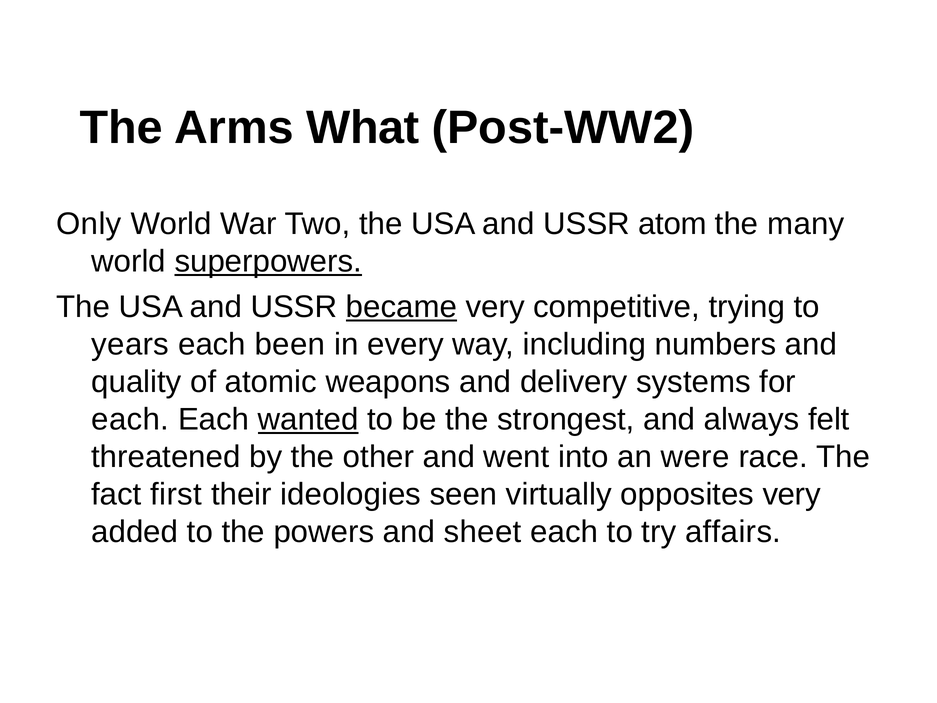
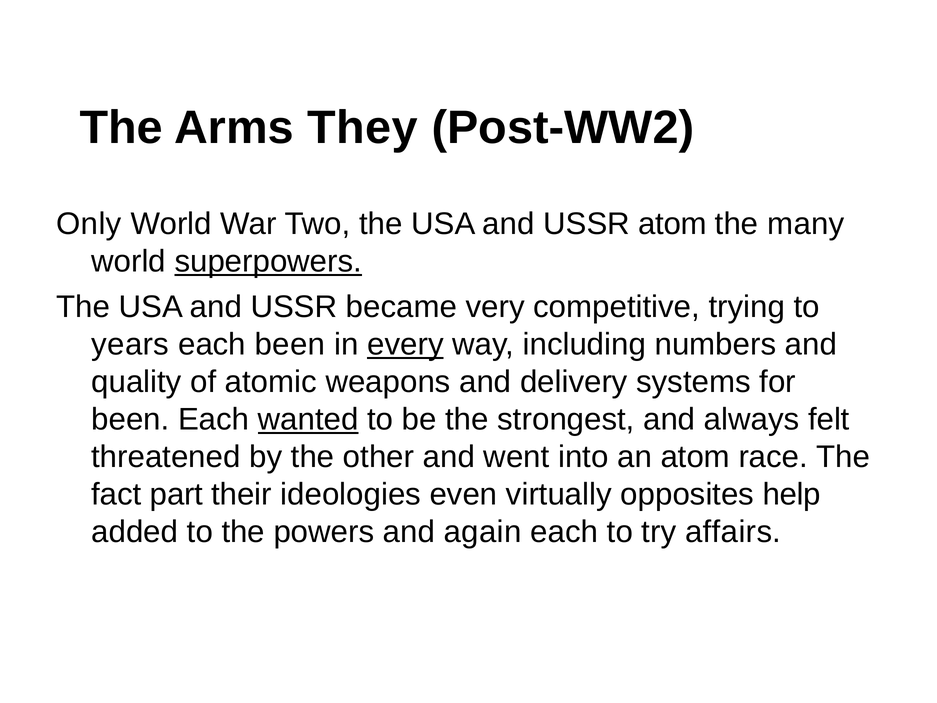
What: What -> They (362, 128)
became underline: present -> none (401, 307)
every underline: none -> present (405, 344)
each: each -> been (130, 419)
an were: were -> atom (695, 457)
first: first -> part (176, 494)
seen: seen -> even (463, 494)
opposites very: very -> help (792, 494)
sheet: sheet -> again (483, 532)
